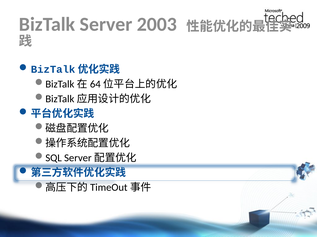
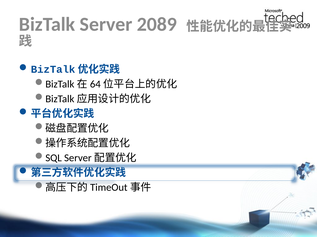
2003: 2003 -> 2089 (157, 24)
